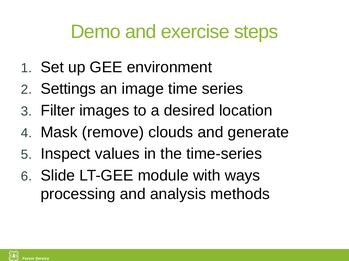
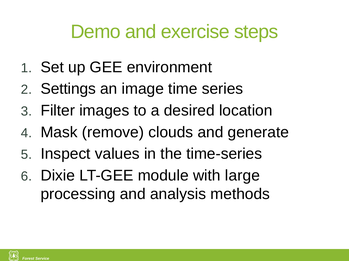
Slide: Slide -> Dixie (58, 176)
ways: ways -> large (243, 176)
